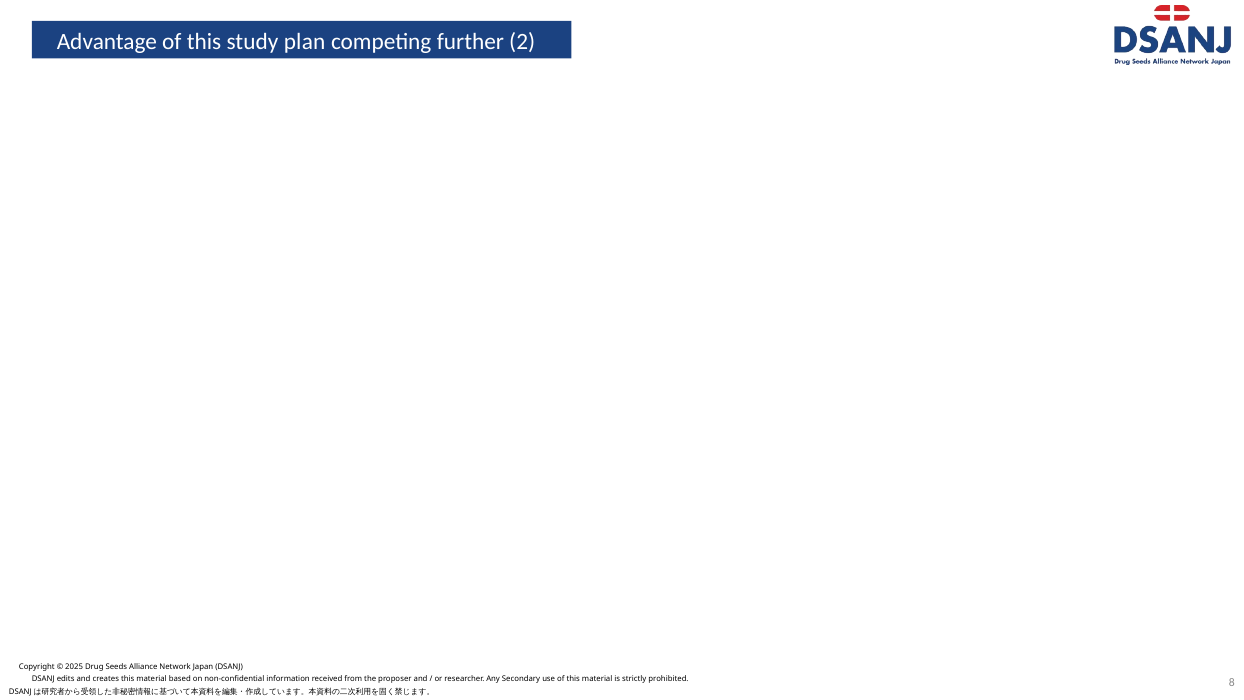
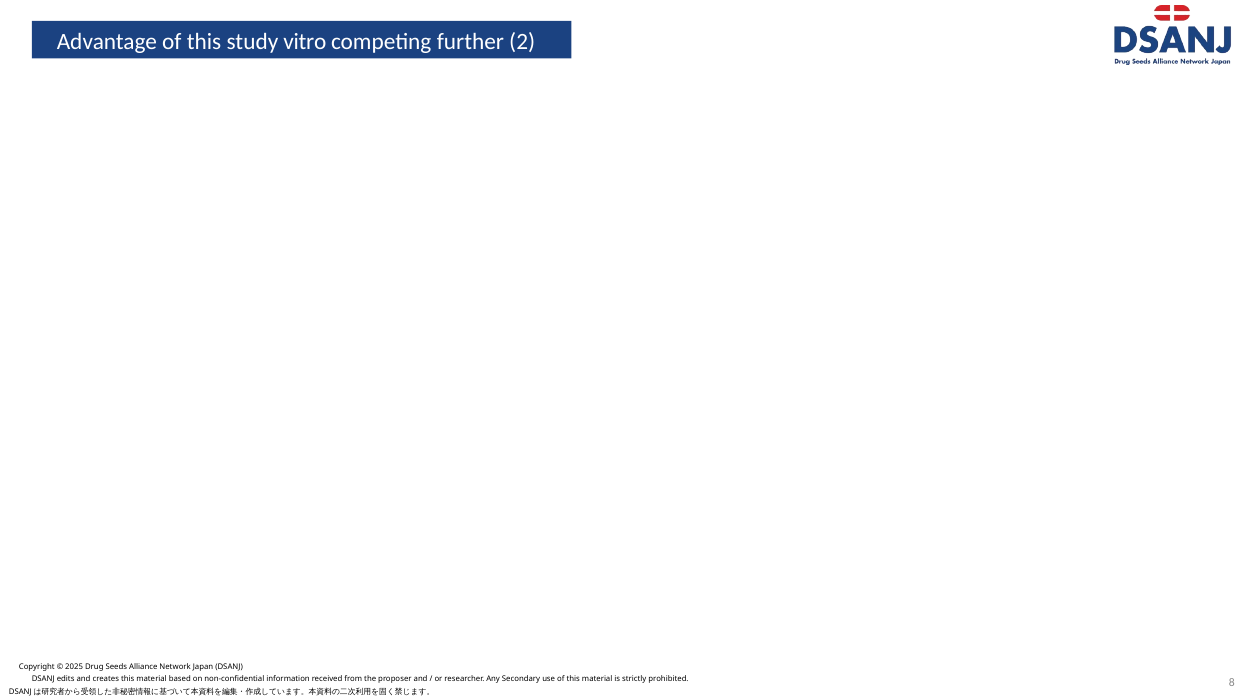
plan: plan -> vitro (305, 41)
